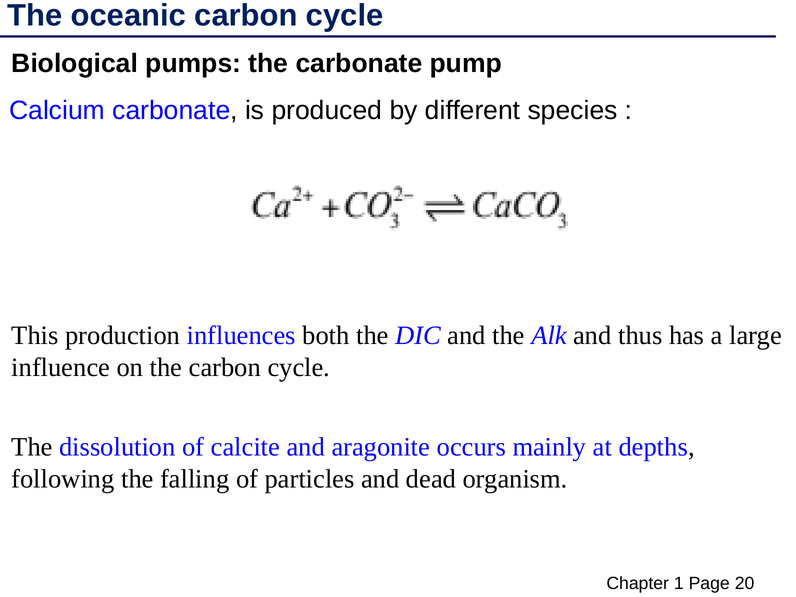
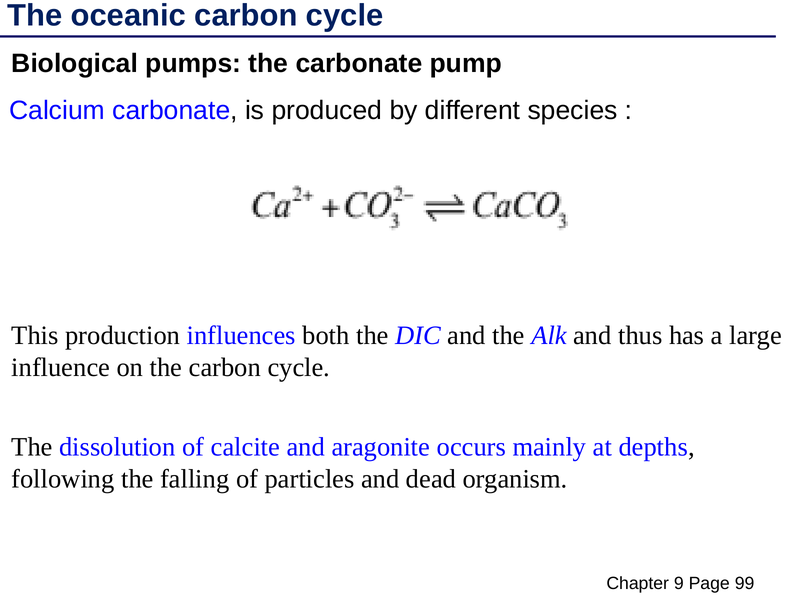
1: 1 -> 9 (679, 583)
20: 20 -> 99 (745, 583)
